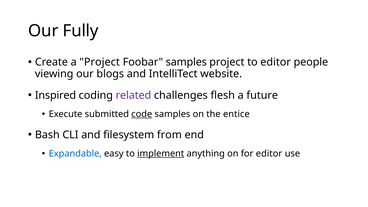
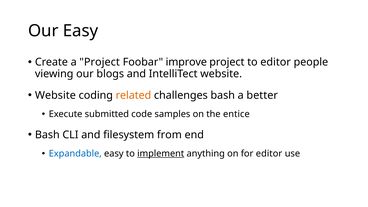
Our Fully: Fully -> Easy (81, 31)
Foobar samples: samples -> improve (186, 62)
Inspired: Inspired -> Website (55, 95)
related colour: purple -> orange (133, 95)
challenges flesh: flesh -> bash (223, 95)
future: future -> better (262, 95)
code underline: present -> none (142, 114)
